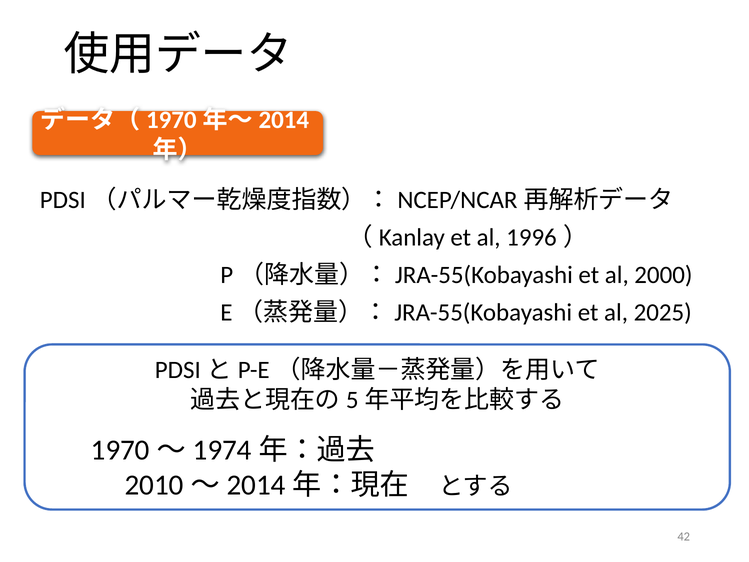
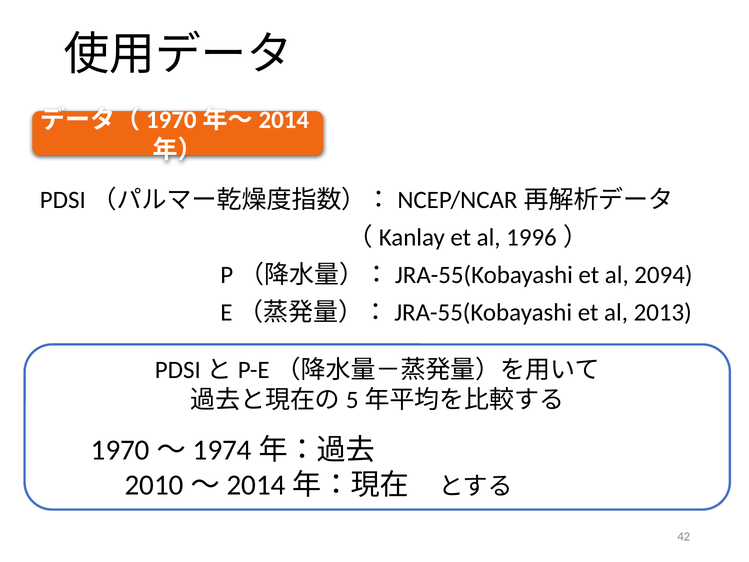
2000: 2000 -> 2094 (663, 275)
2025: 2025 -> 2013 (663, 312)
